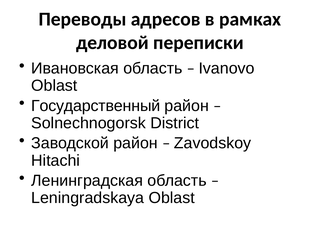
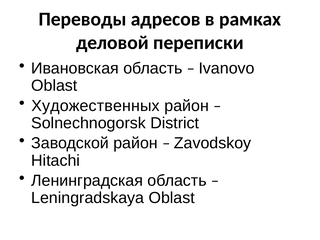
Государственный: Государственный -> Художественных (96, 106)
